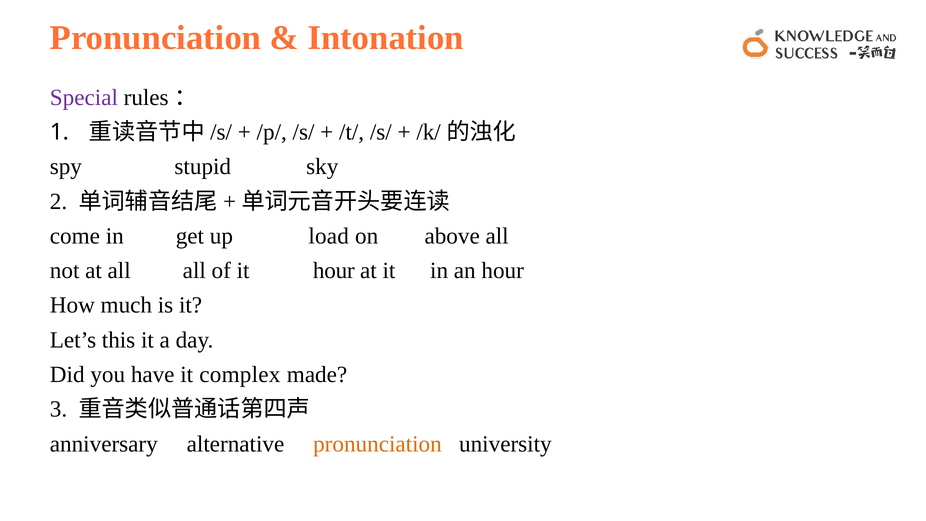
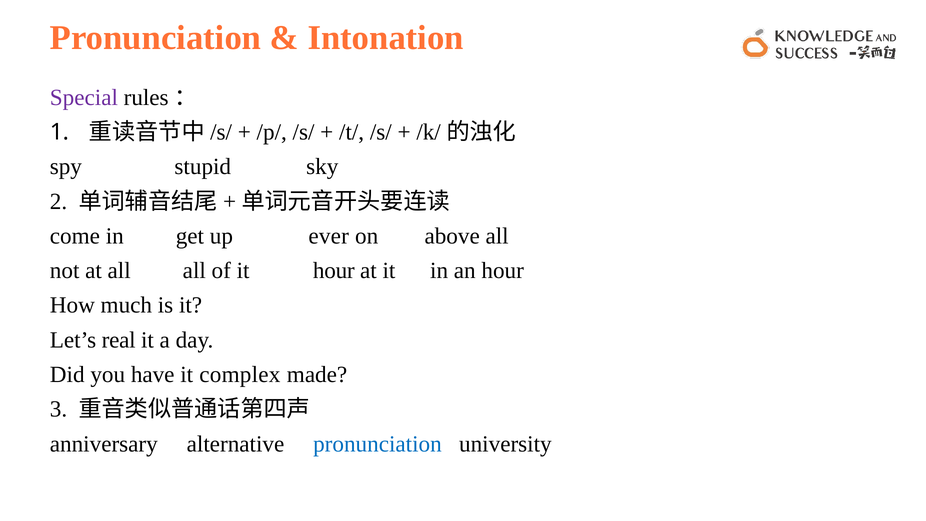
load: load -> ever (329, 236)
this: this -> real (119, 340)
pronunciation colour: orange -> blue (377, 444)
